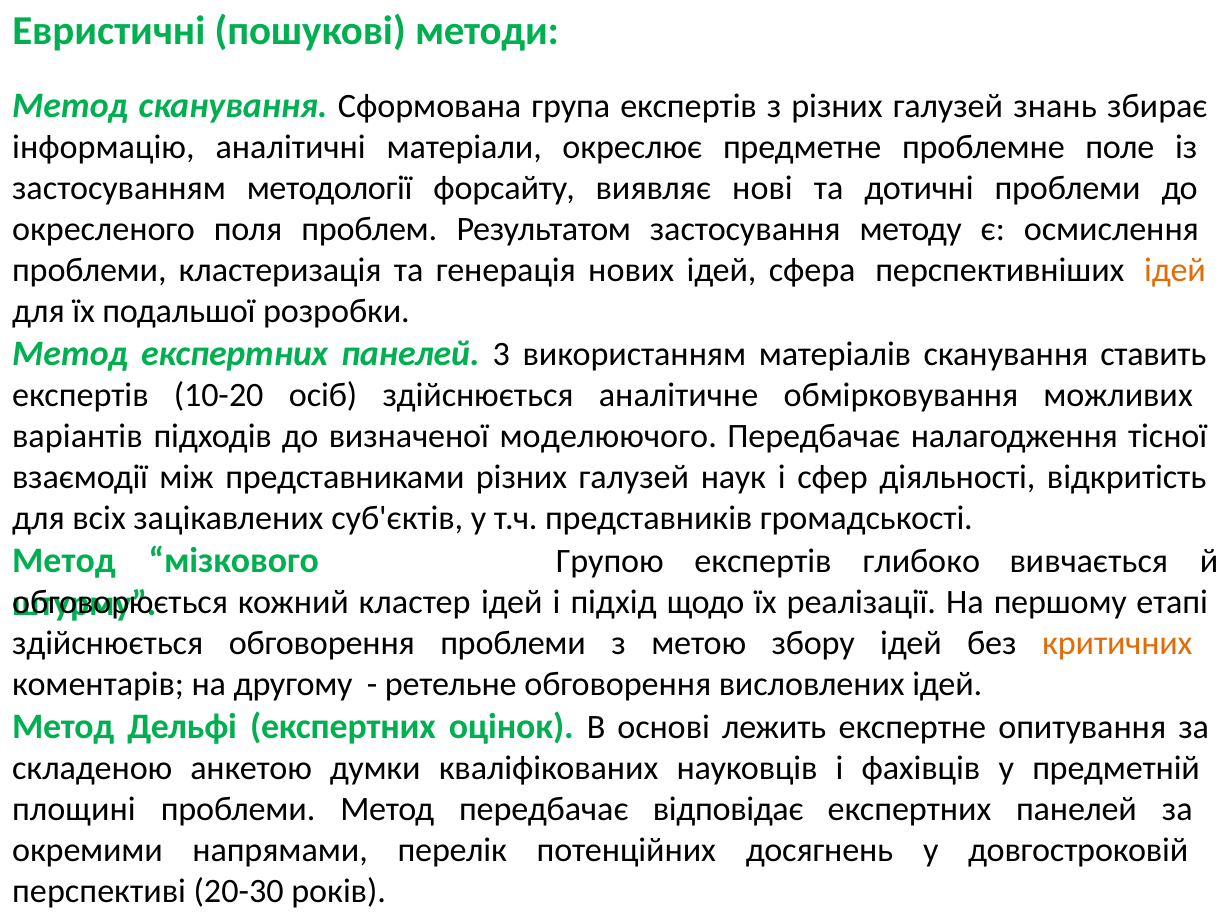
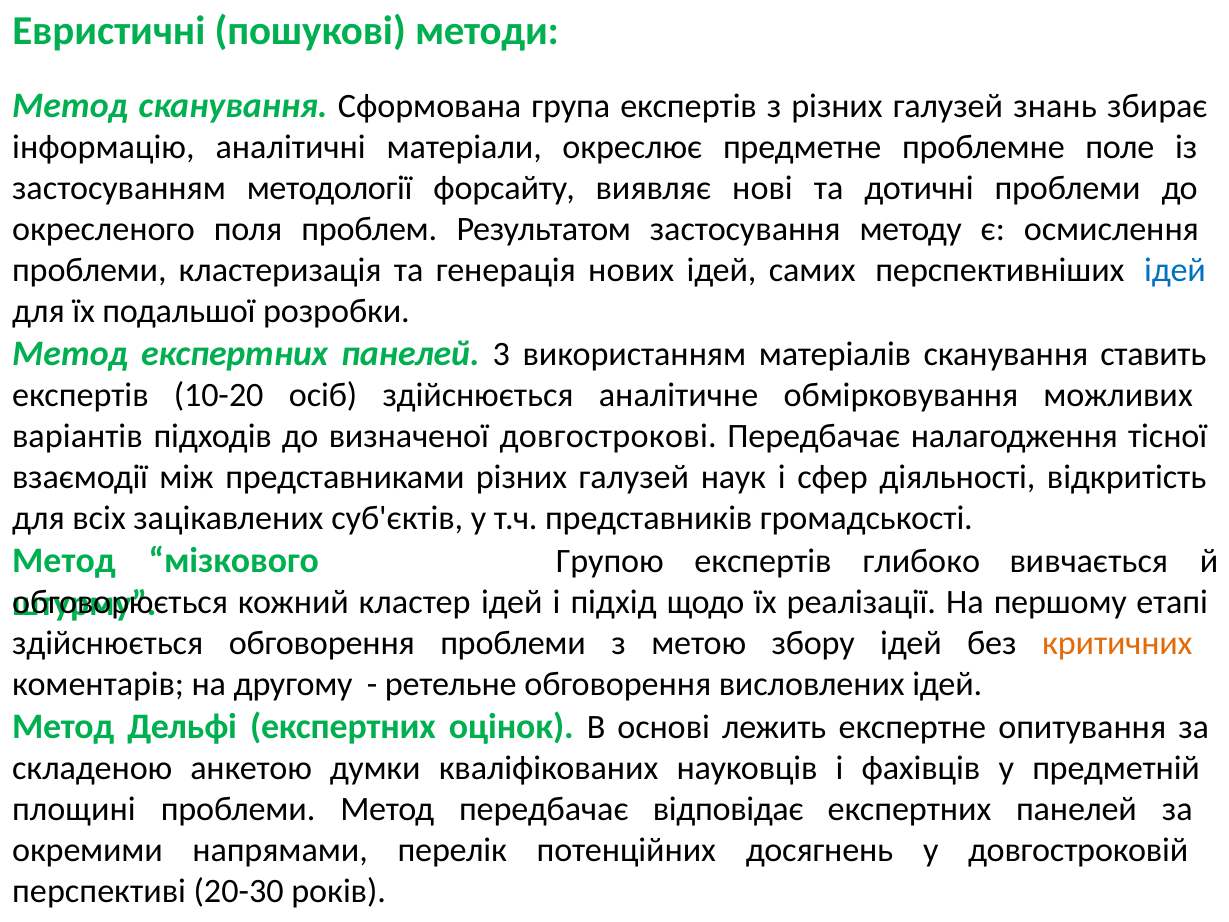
сфера: сфера -> самих (812, 271)
ідей colour: orange -> blue (1175, 271)
моделюючого: моделюючого -> довгострокові (608, 437)
